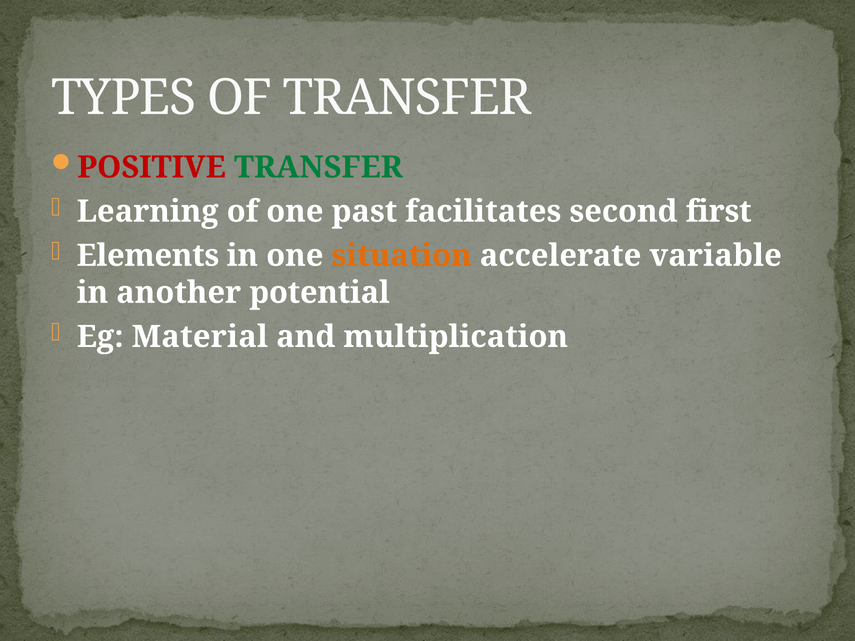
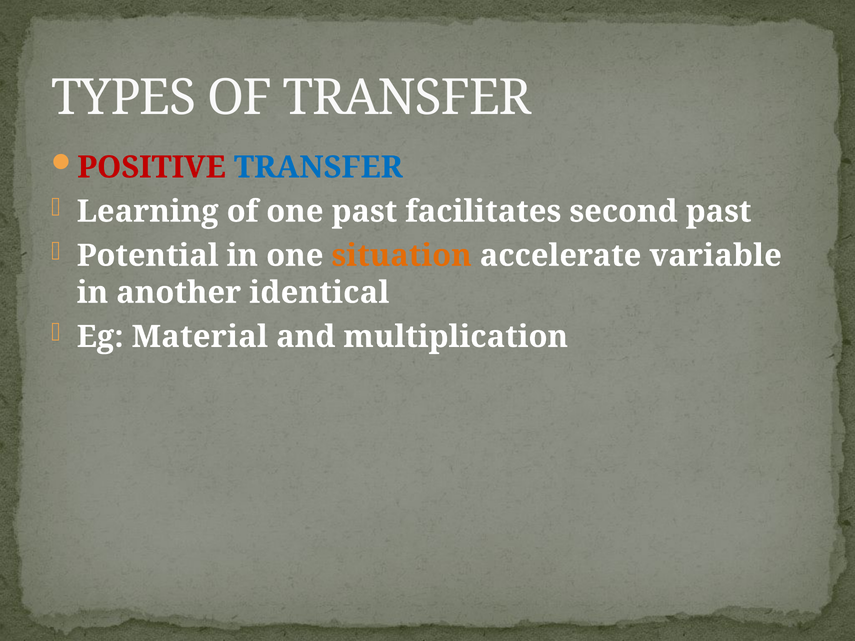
TRANSFER colour: green -> blue (318, 167)
second first: first -> past (719, 212)
Elements: Elements -> Potential (148, 256)
potential: potential -> identical (319, 293)
